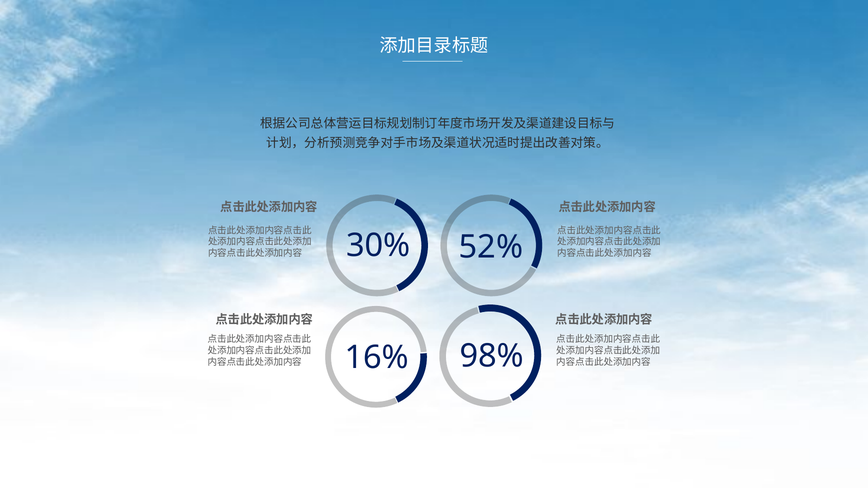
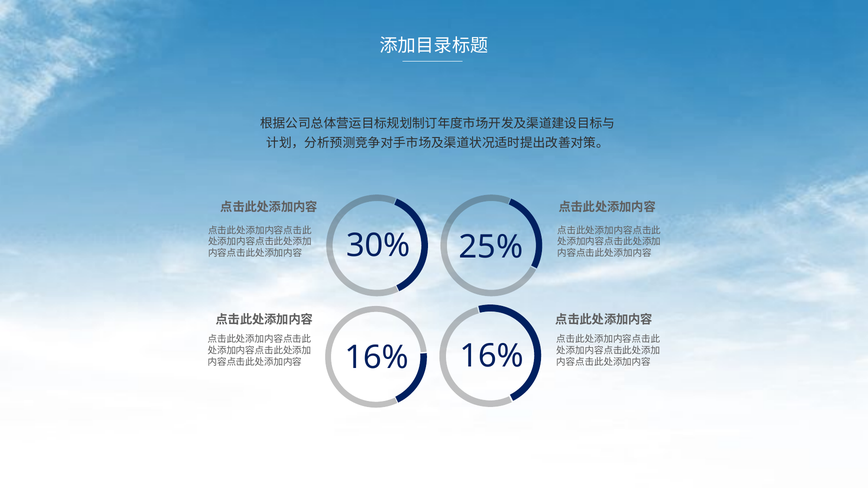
52%: 52% -> 25% (491, 247)
98%: 98% -> 16% (492, 356)
